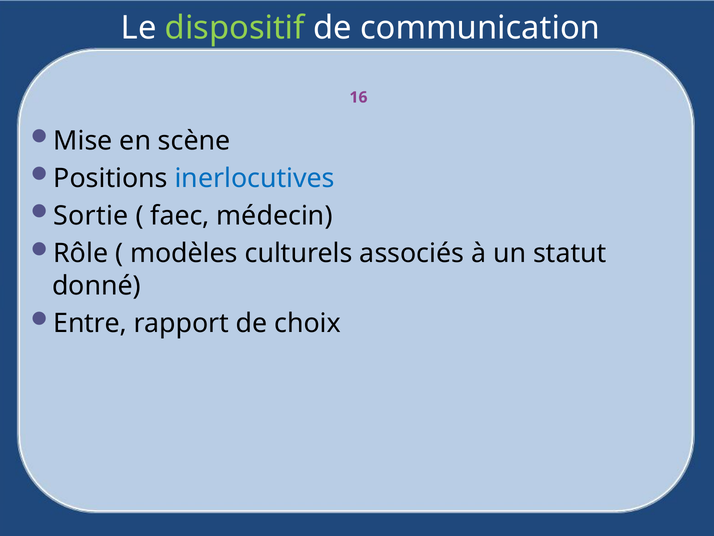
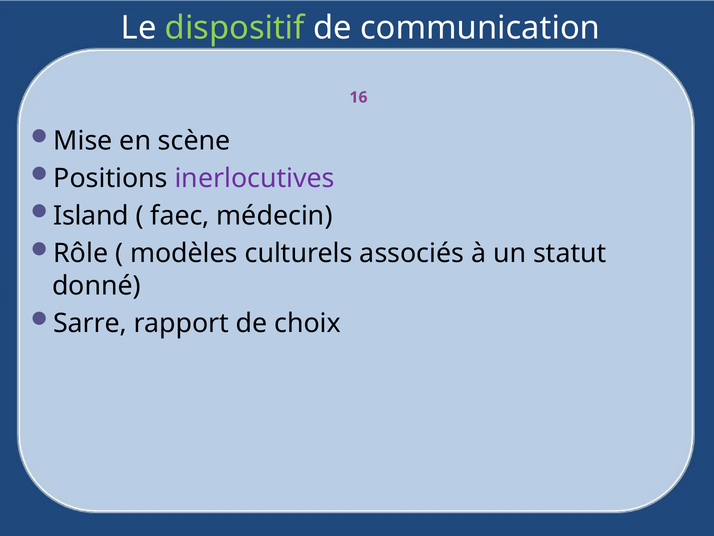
inerlocutives colour: blue -> purple (255, 178)
Sortie: Sortie -> Island (91, 216)
Entre: Entre -> Sarre (90, 323)
